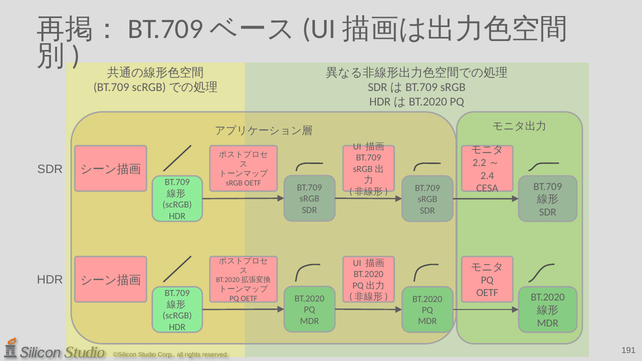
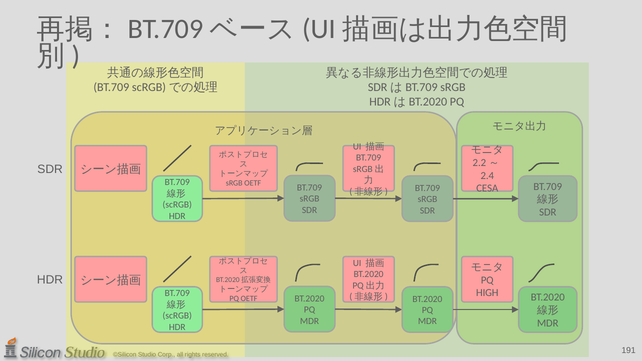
OETF: OETF -> HIGH (487, 293)
